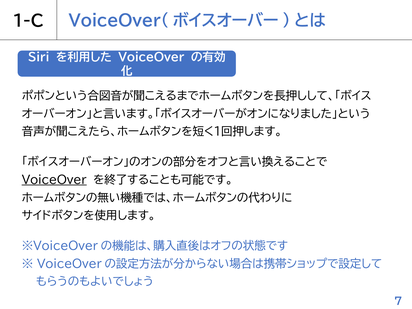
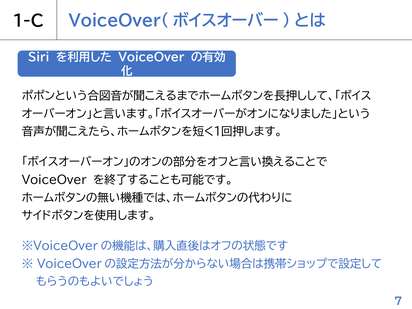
VoiceOver underline: present -> none (54, 180)
